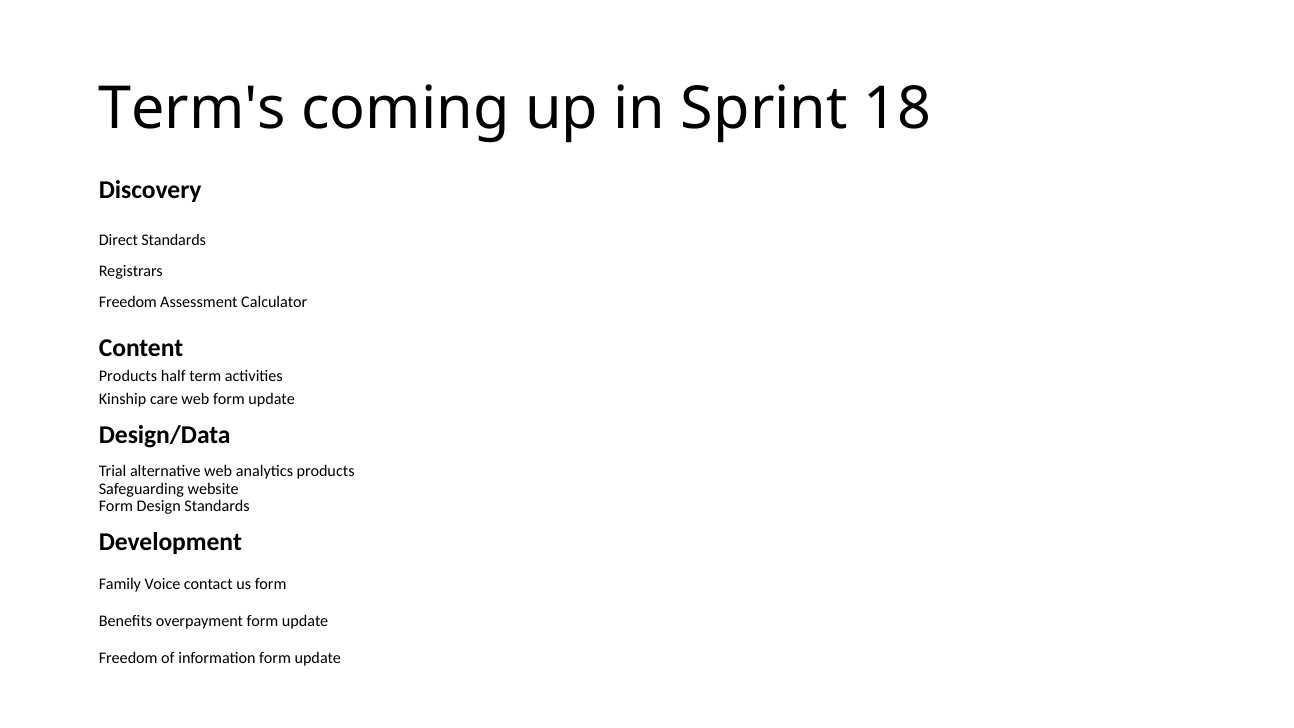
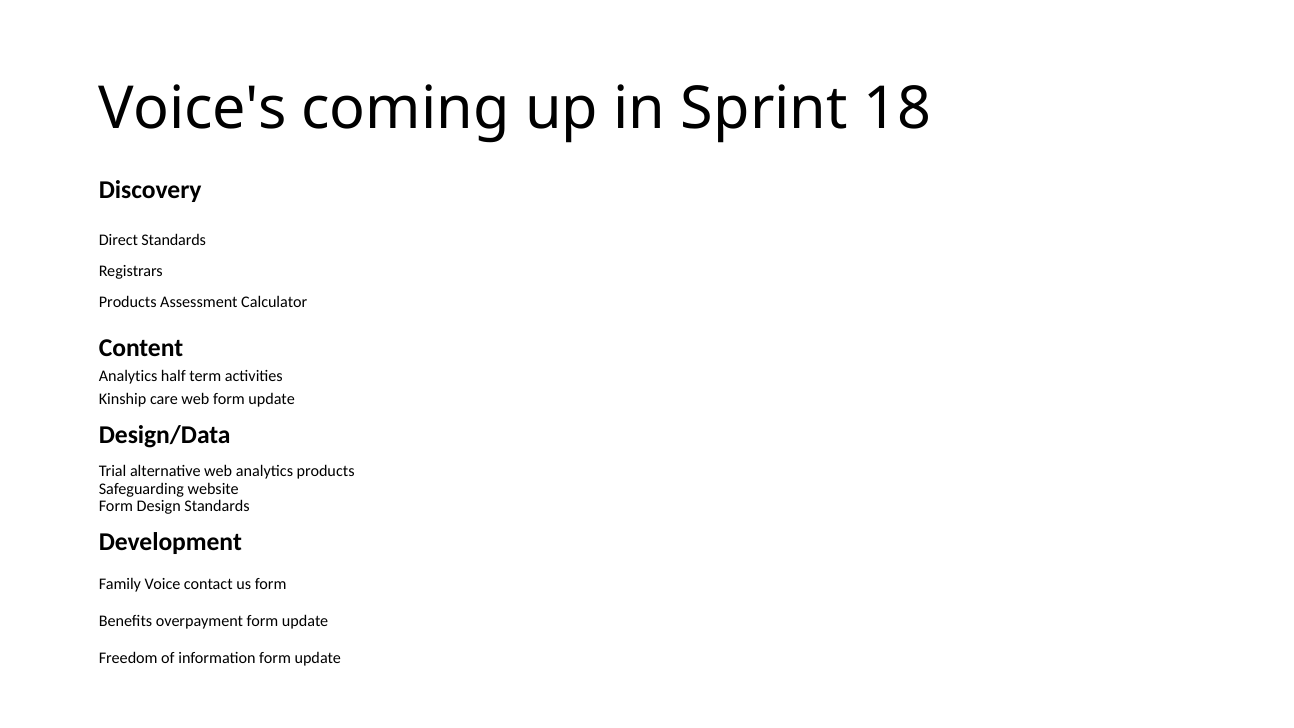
Term's: Term's -> Voice's (193, 109)
Freedom: Freedom -> Products (128, 302)
Products: Products -> Analytics (128, 376)
